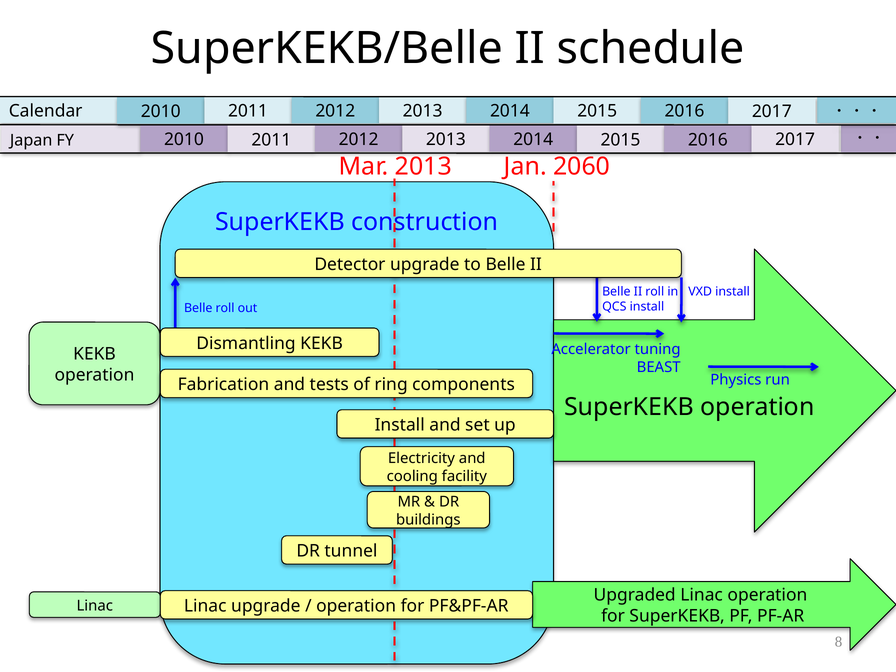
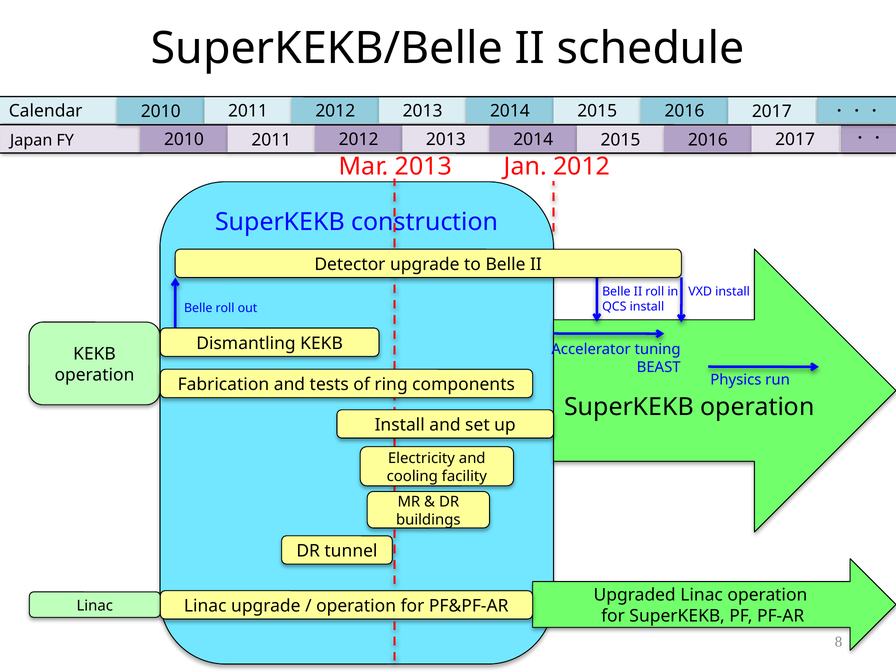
Jan 2060: 2060 -> 2012 (582, 167)
